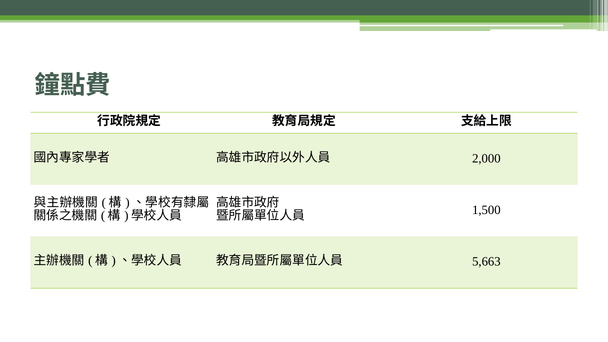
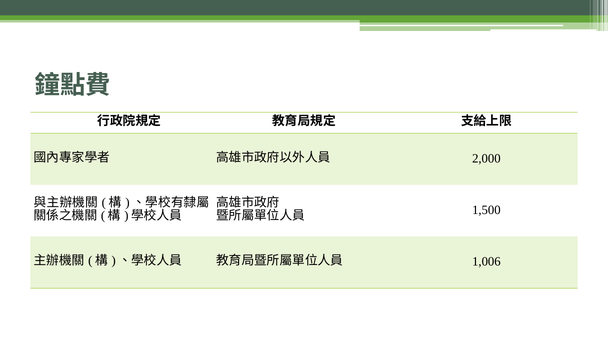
5,663: 5,663 -> 1,006 (486, 262)
